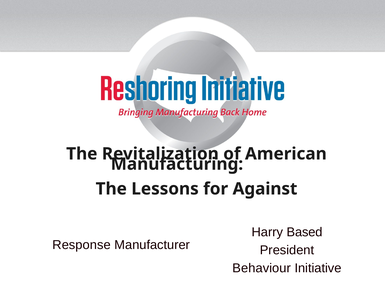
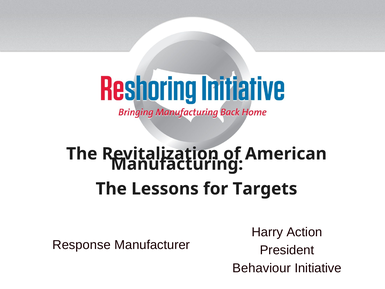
Against: Against -> Targets (265, 189)
Based: Based -> Action (304, 232)
